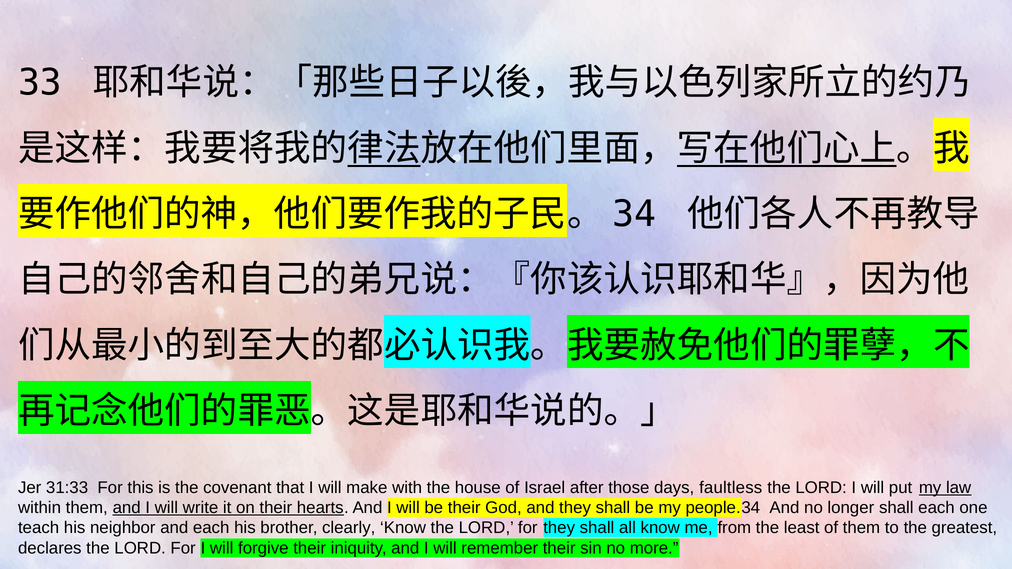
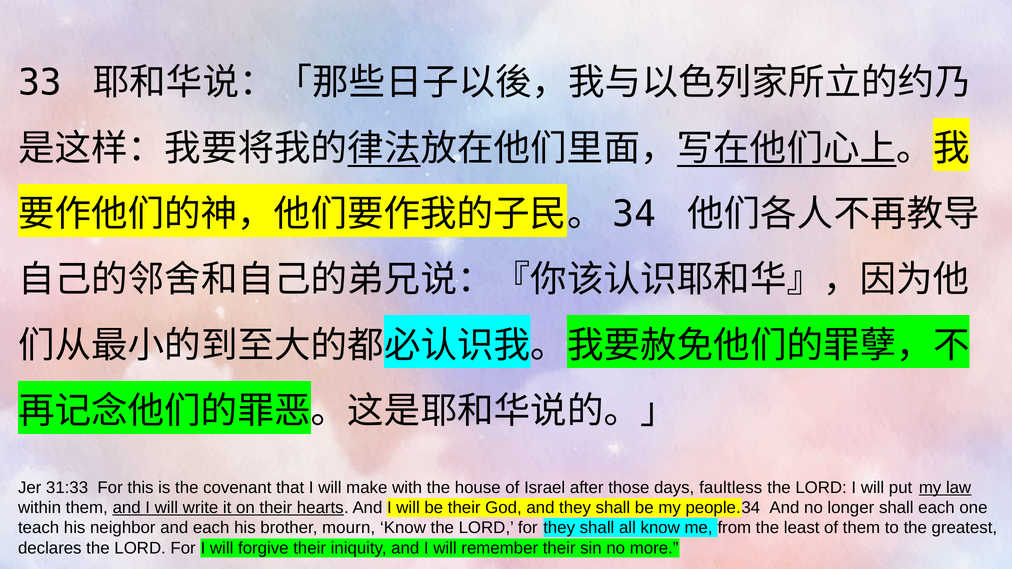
clearly: clearly -> mourn (349, 528)
